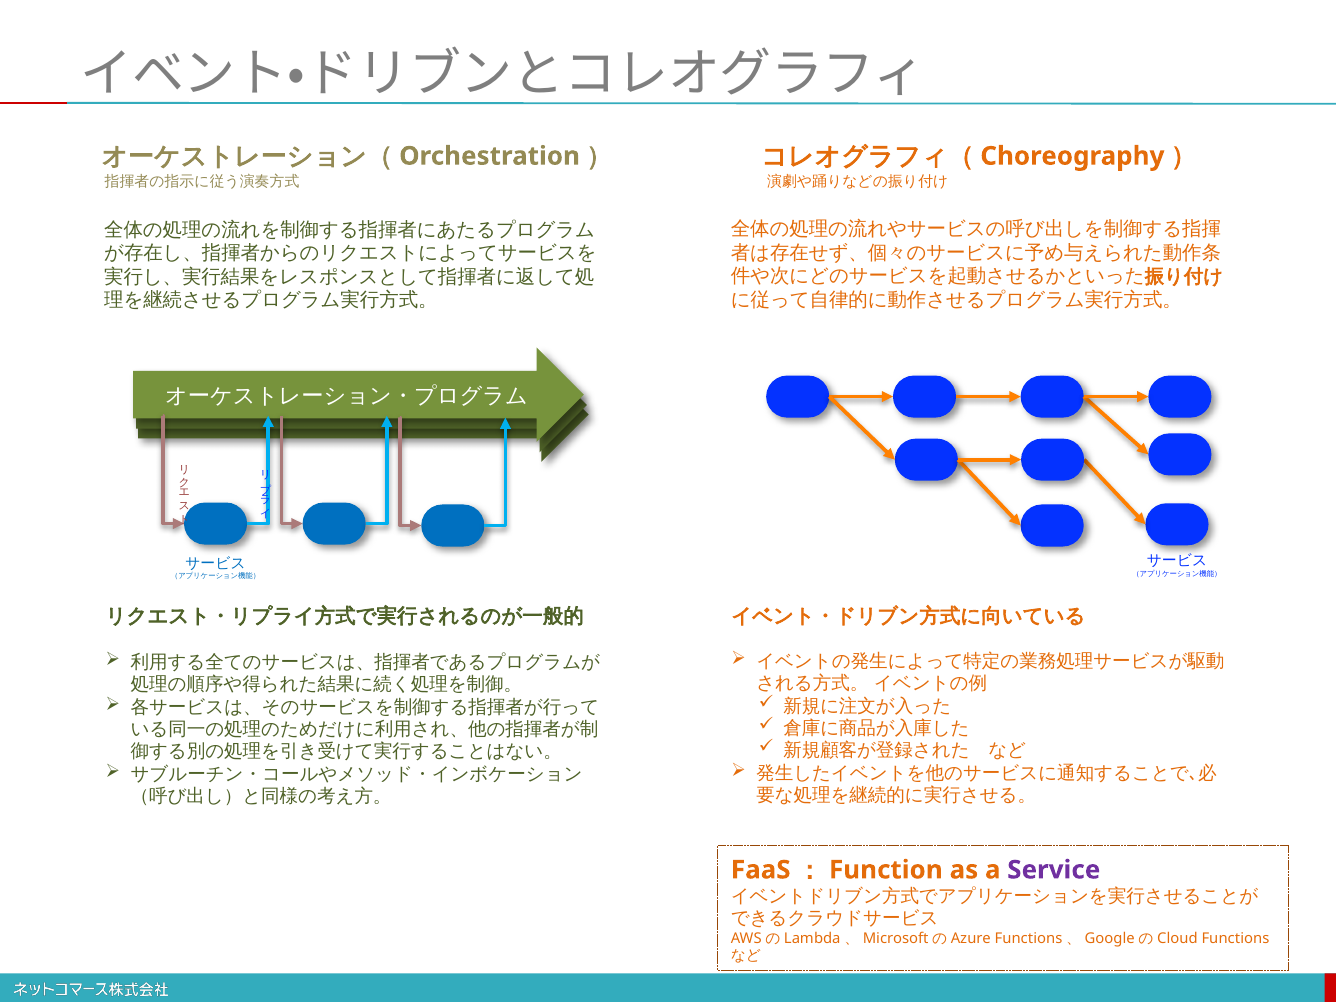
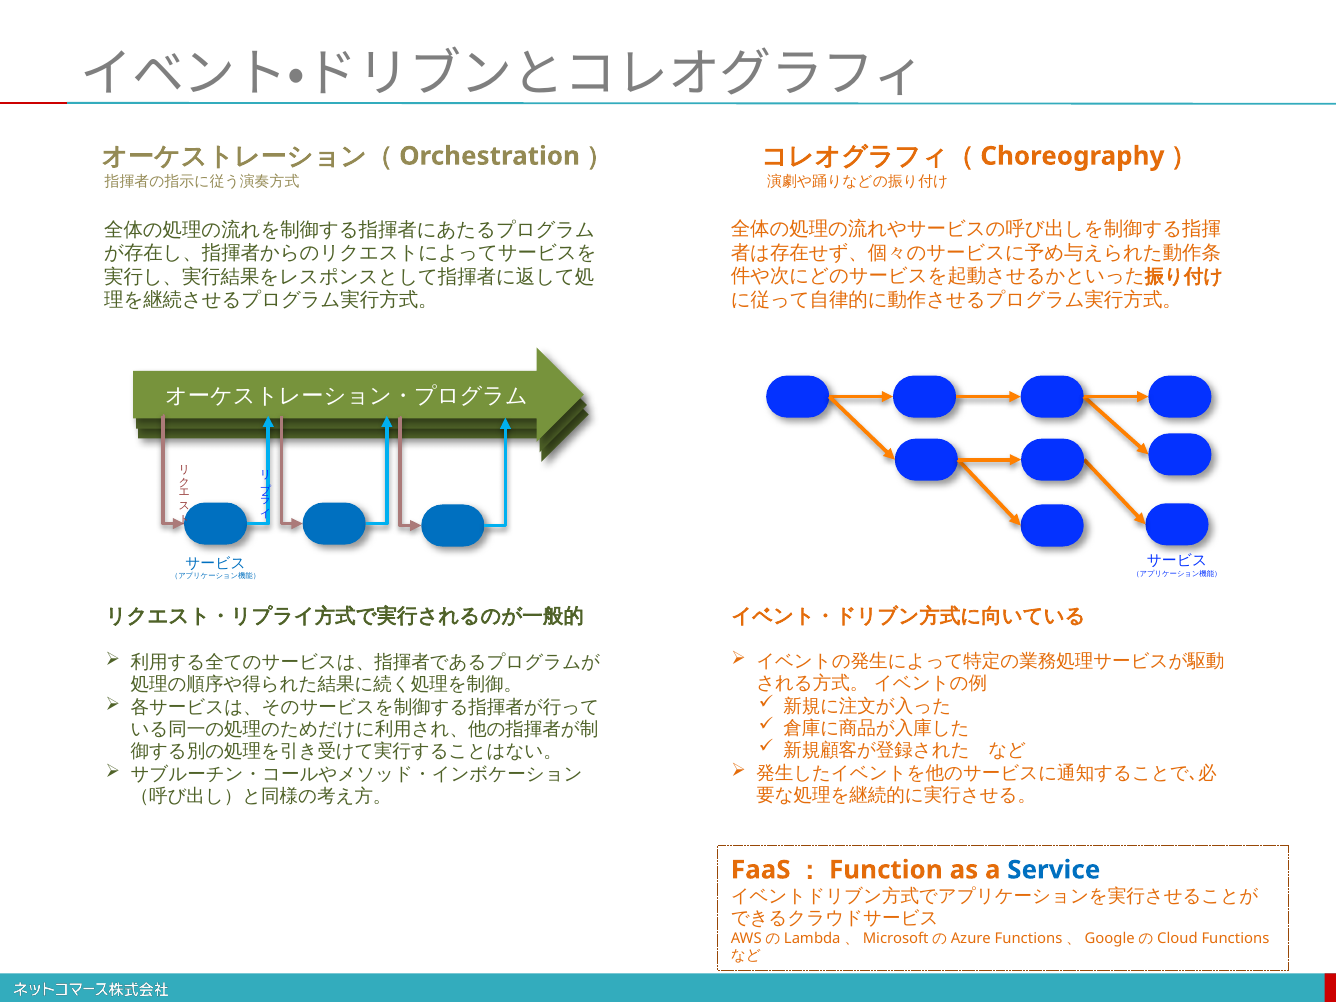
Service colour: purple -> blue (1054, 870)
